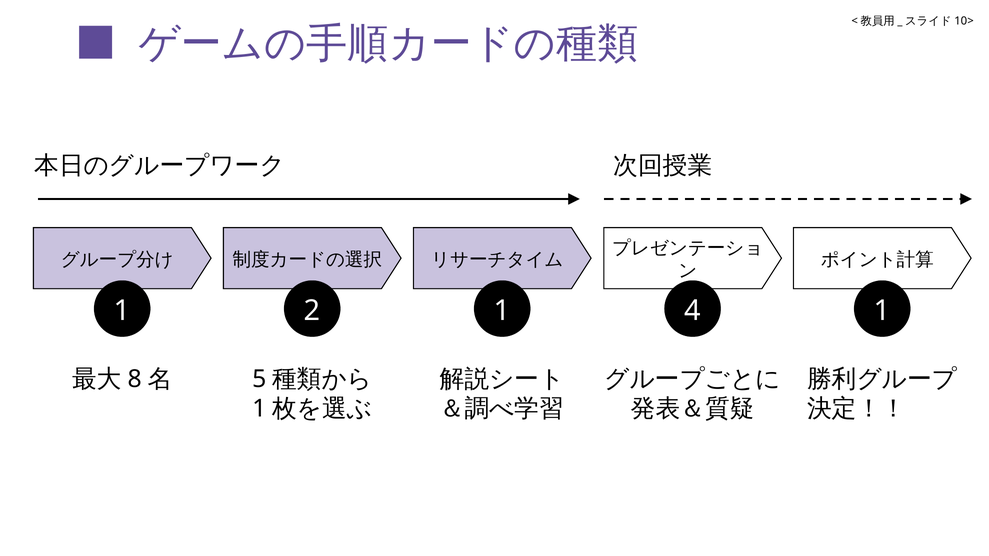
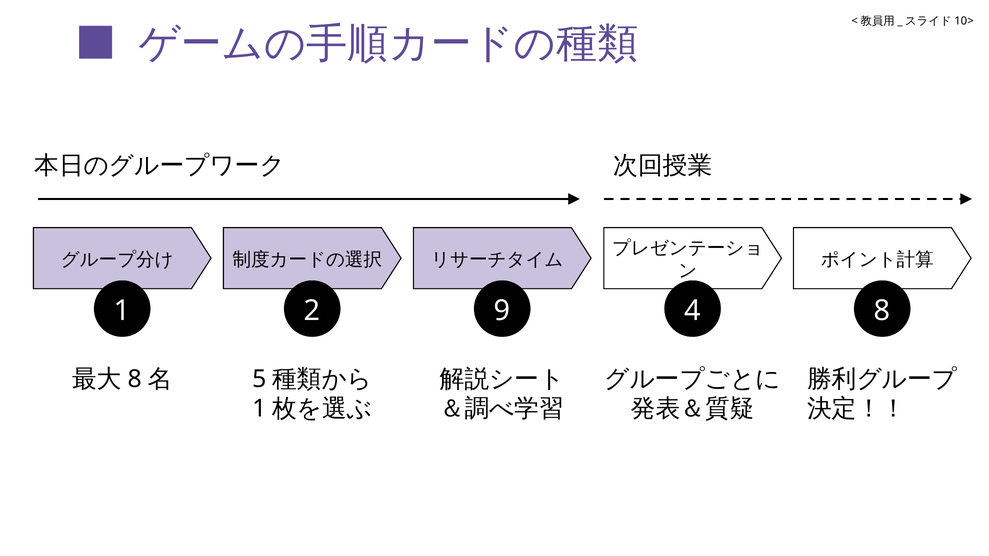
2 1: 1 -> 9 (502, 311)
4 1: 1 -> 8 (882, 311)
